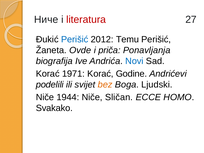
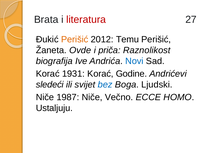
Ниче: Ниче -> Brata (46, 20)
Perišić colour: blue -> orange (75, 39)
Ponavljanja: Ponavljanja -> Raznolikost (147, 50)
1971: 1971 -> 1931 (73, 74)
podelili: podelili -> sledeći (50, 85)
bez colour: orange -> blue (105, 85)
1944: 1944 -> 1987 (68, 97)
Sličan: Sličan -> Večno (119, 97)
Svakako: Svakako -> Ustaljuju (54, 108)
